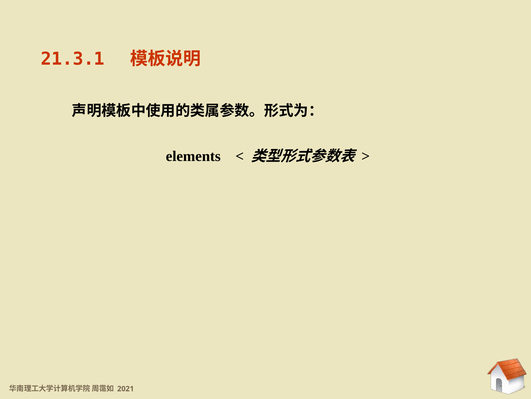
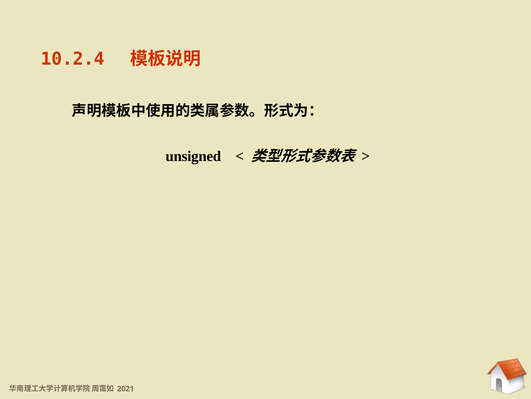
21.3.1: 21.3.1 -> 10.2.4 (73, 59)
elements: elements -> unsigned (193, 156)
